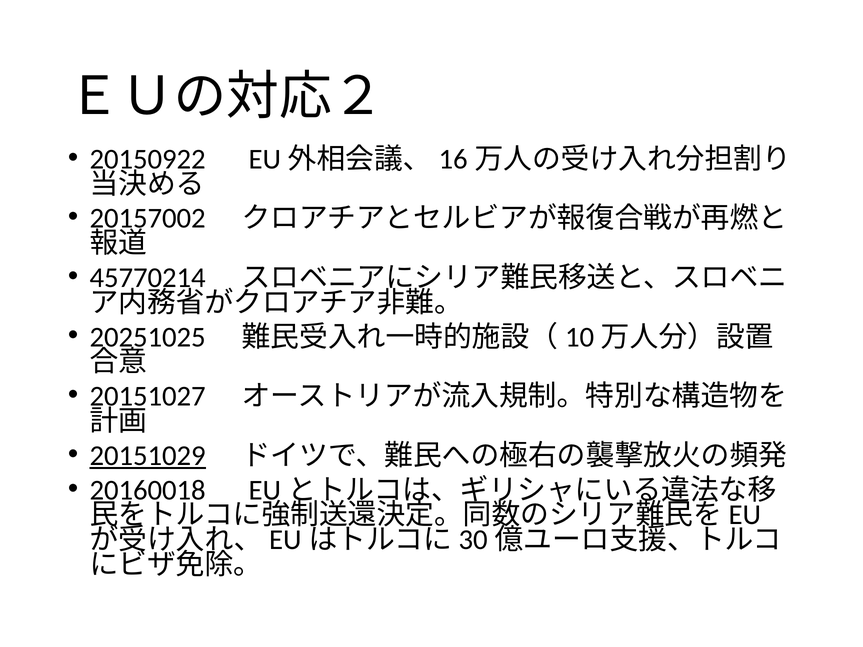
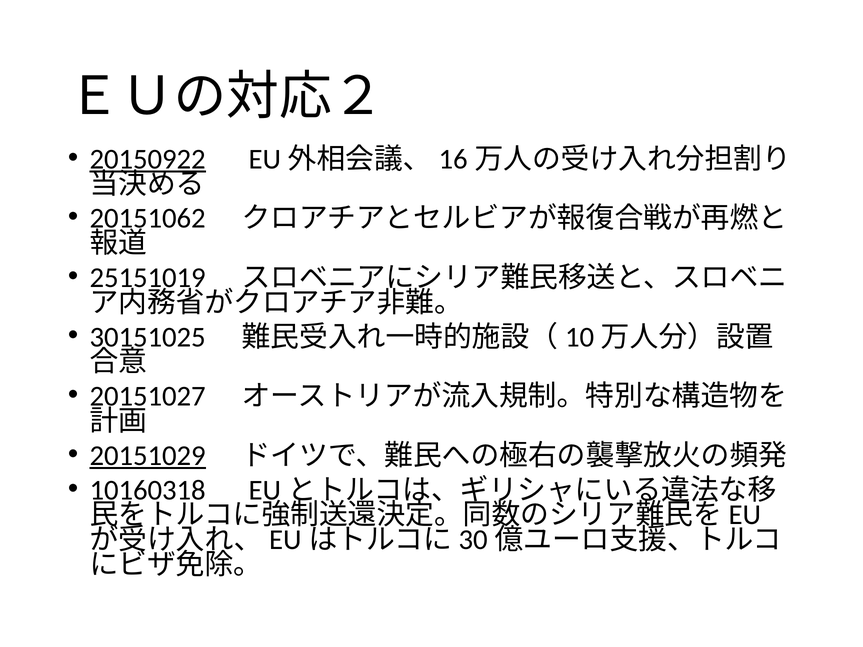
20150922 underline: none -> present (148, 159)
20157002: 20157002 -> 20151062 (148, 219)
45770214: 45770214 -> 25151019 (148, 278)
20251025: 20251025 -> 30151025 (148, 337)
20160018: 20160018 -> 10160318 (148, 490)
